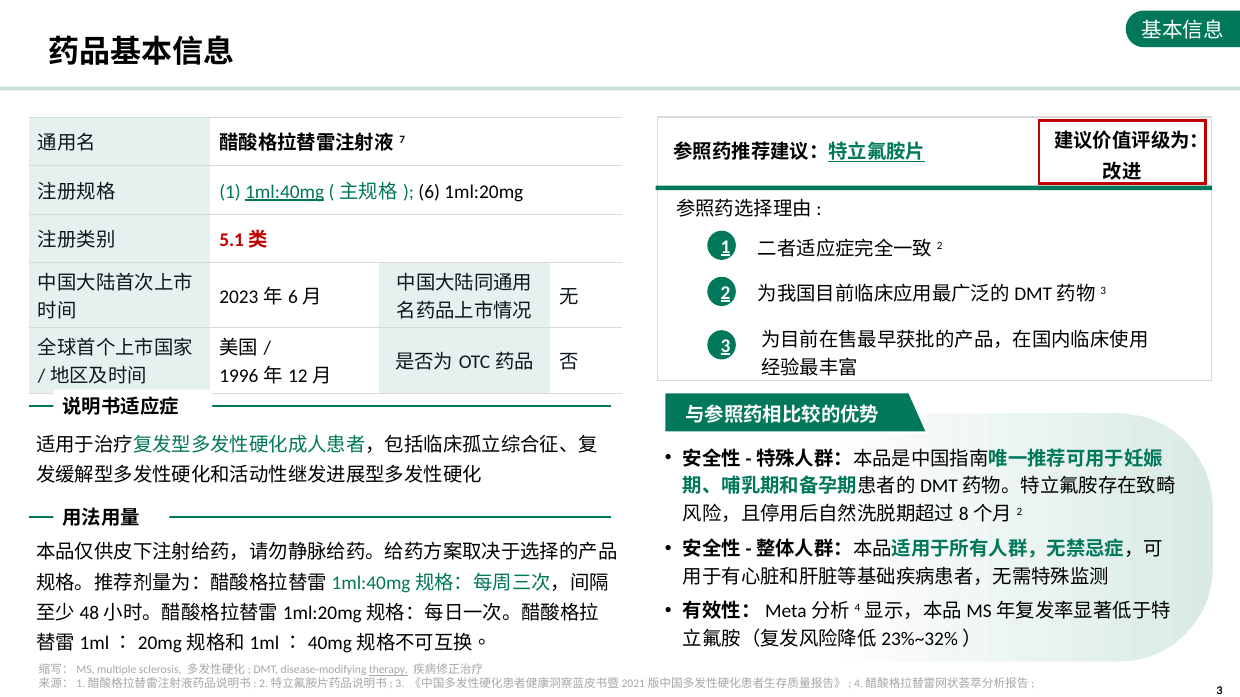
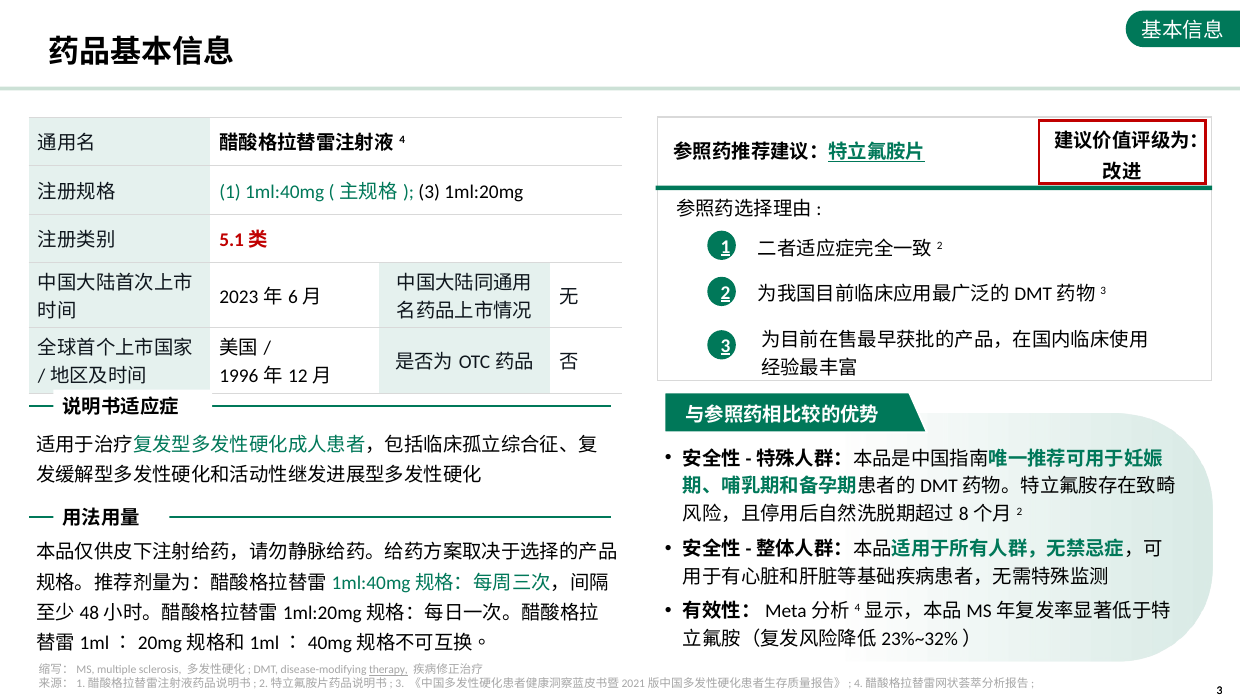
7: 7 -> 4 (402, 140)
1ml:40mg underline: present -> none (285, 192)
6: 6 -> 3 (429, 192)
